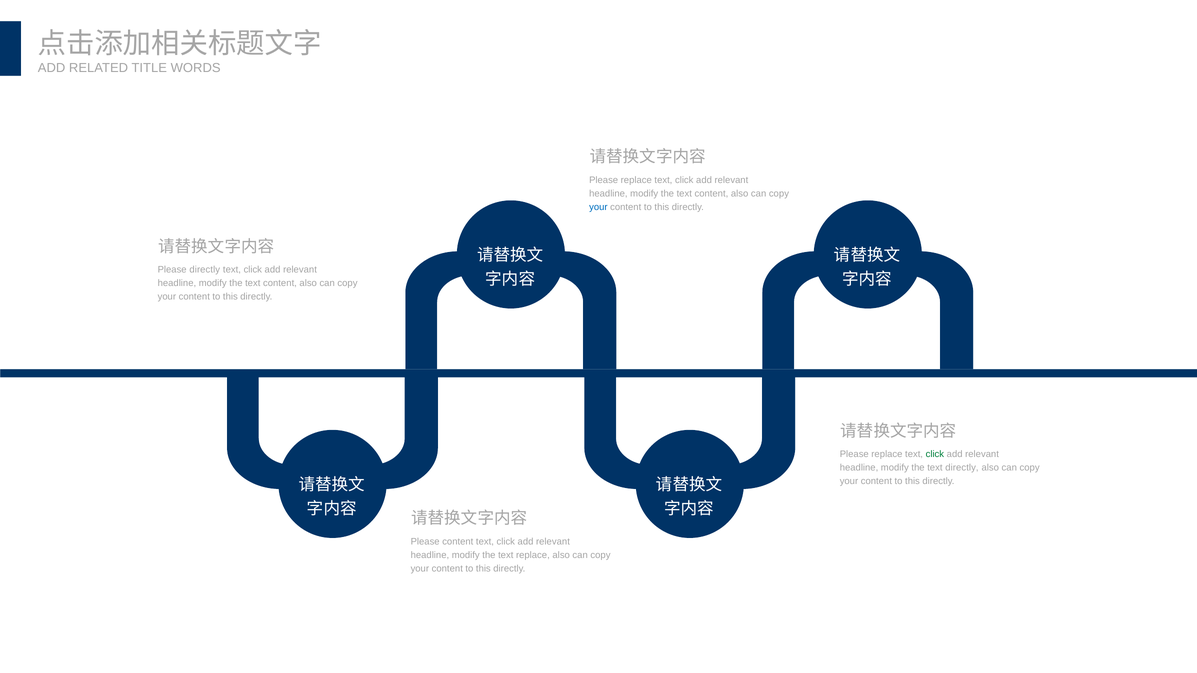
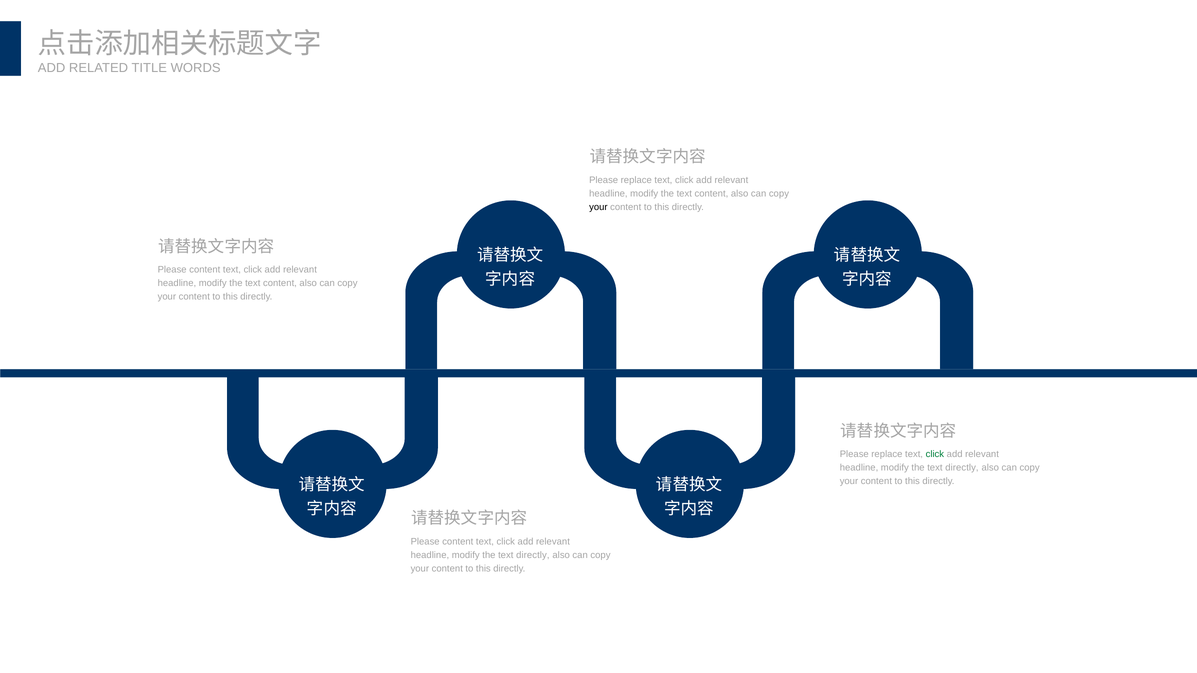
your colour: blue -> black (598, 207)
directly: directly -> content (205, 270)
replace: replace -> directly (533, 555)
